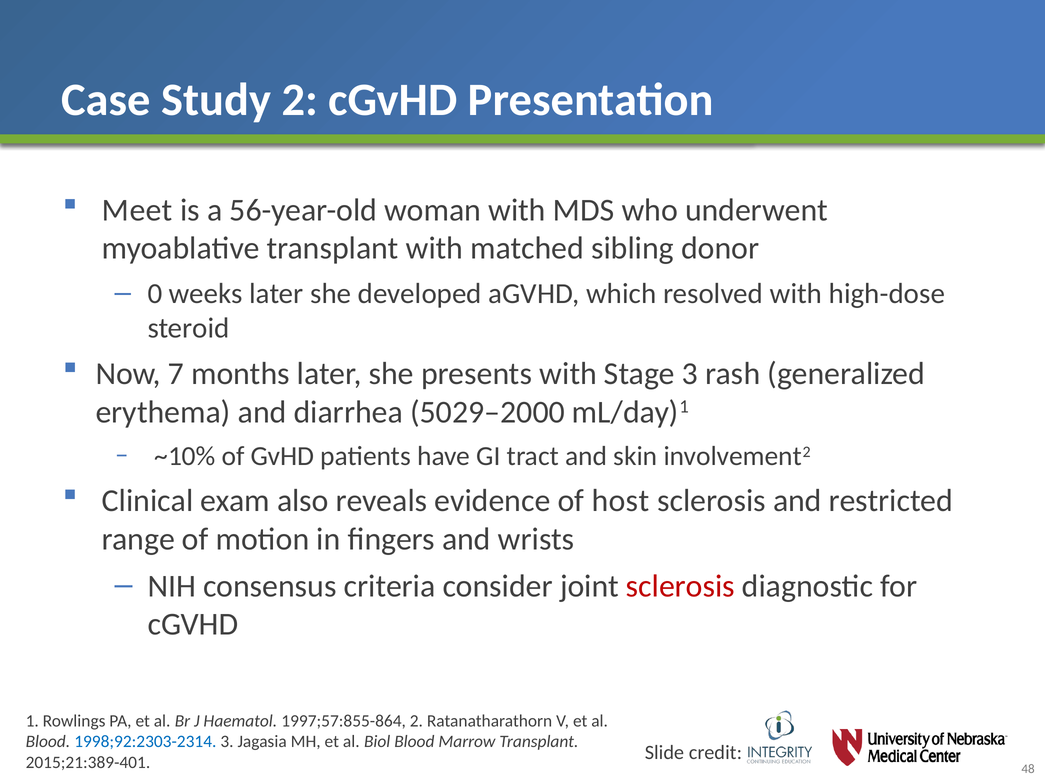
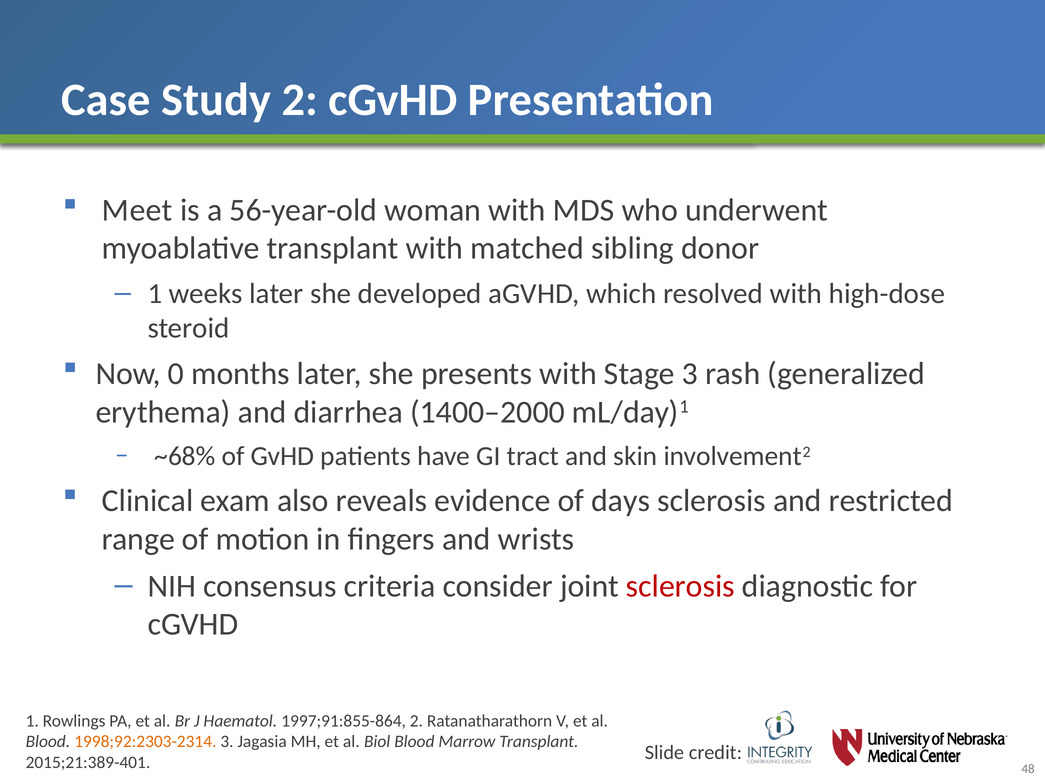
0: 0 -> 1 (155, 294)
7: 7 -> 0 (176, 374)
5029–2000: 5029–2000 -> 1400–2000 (488, 412)
~10%: ~10% -> ~68% (185, 457)
host: host -> days (621, 501)
1997;57:855-864: 1997;57:855-864 -> 1997;91:855-864 (344, 721)
1998;92:2303-2314 colour: blue -> orange (145, 742)
